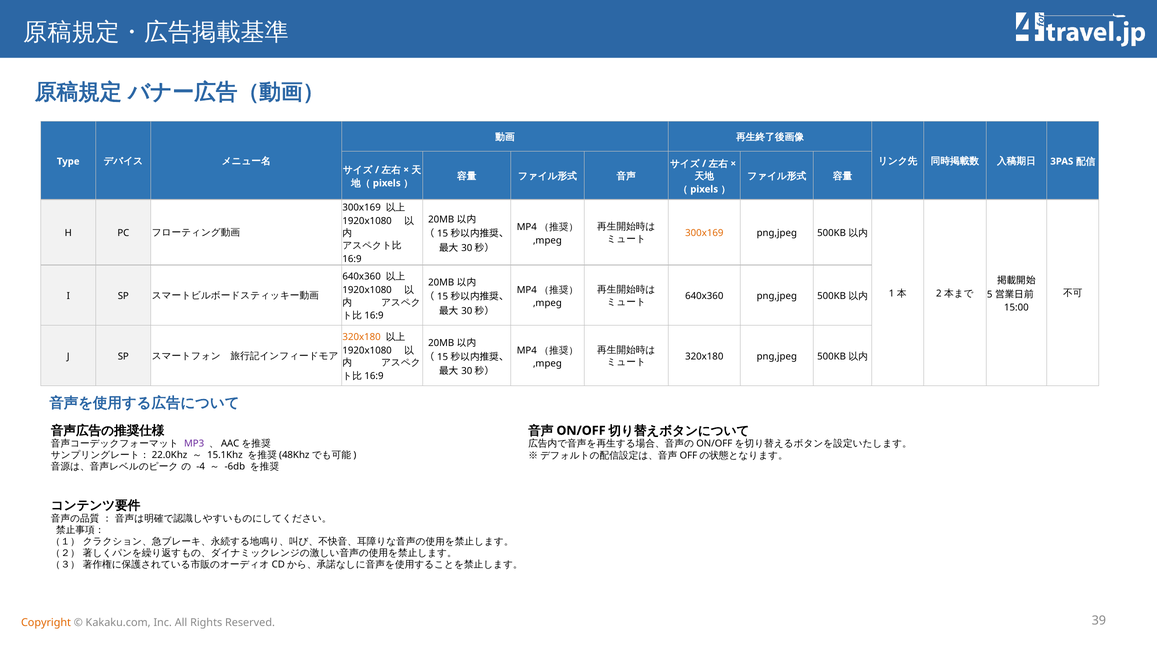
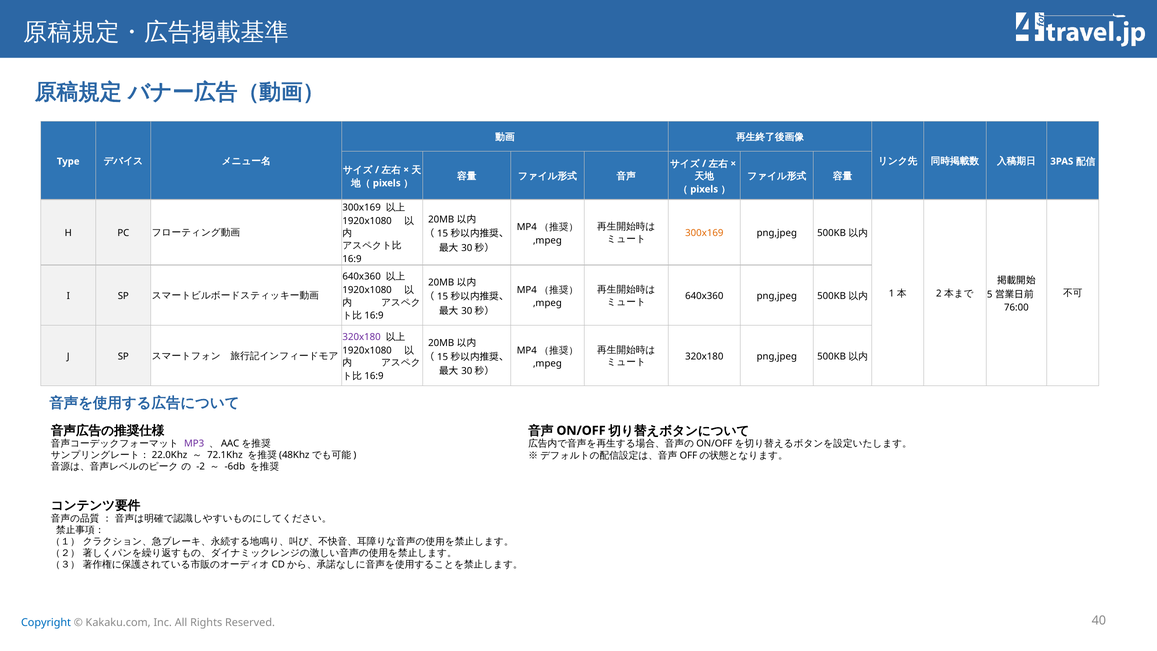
15:00: 15:00 -> 76:00 (1016, 308)
320x180 colour: orange -> purple (362, 337)
15.1Khz: 15.1Khz -> 72.1Khz (225, 455)
-4: -4 -> -2 (201, 467)
Copyright colour: orange -> blue (46, 622)
39: 39 -> 40 (1099, 620)
